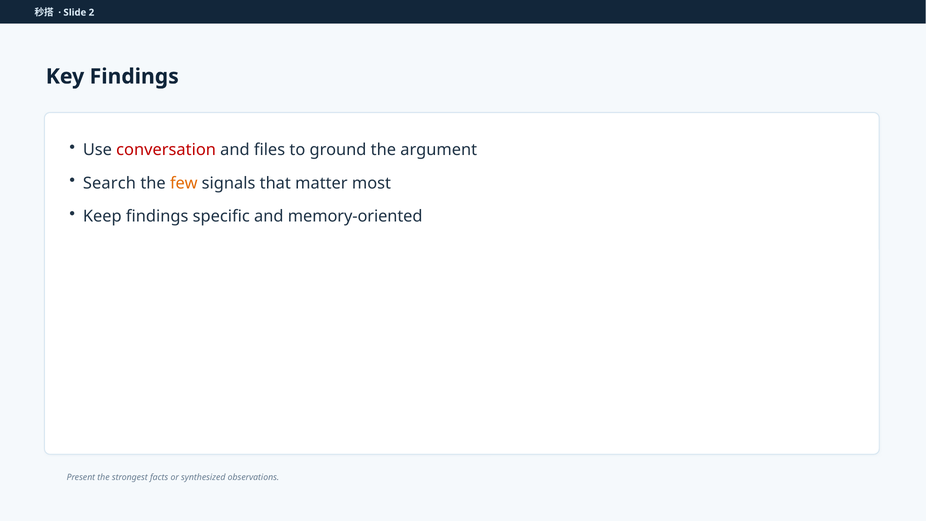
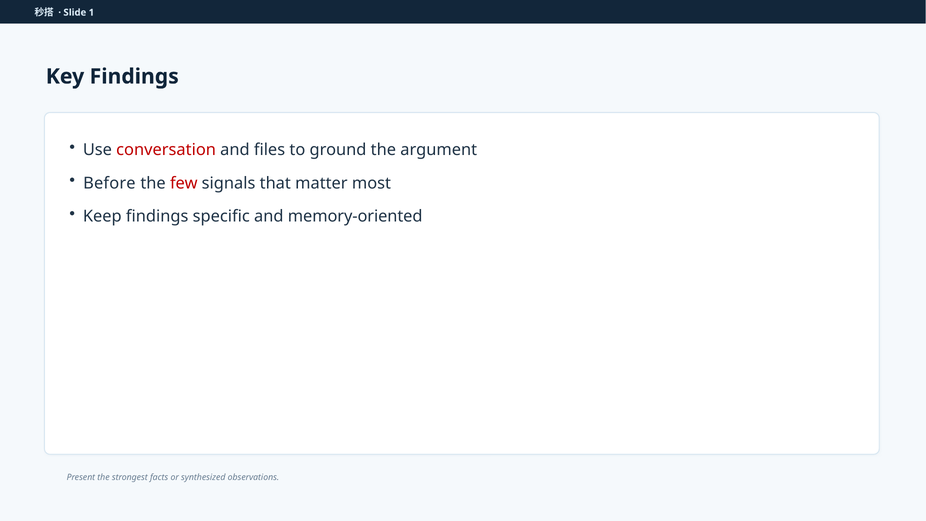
2: 2 -> 1 (91, 12)
Search: Search -> Before (109, 183)
few colour: orange -> red (184, 183)
